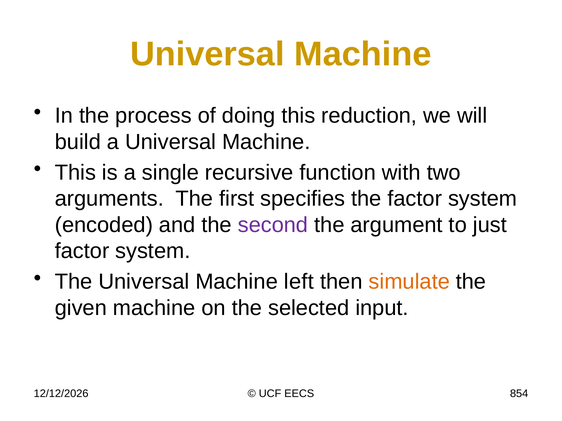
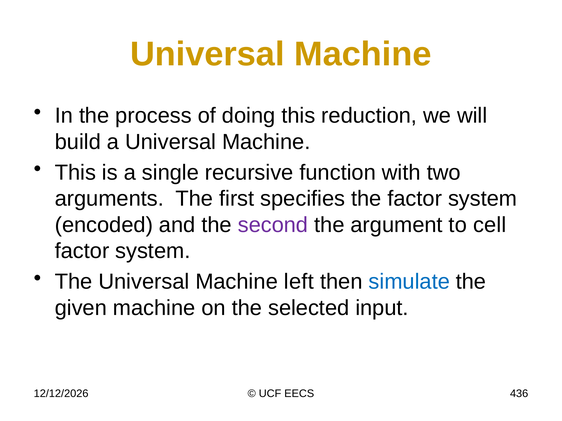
just: just -> cell (490, 225)
simulate colour: orange -> blue (409, 282)
854: 854 -> 436 (519, 394)
